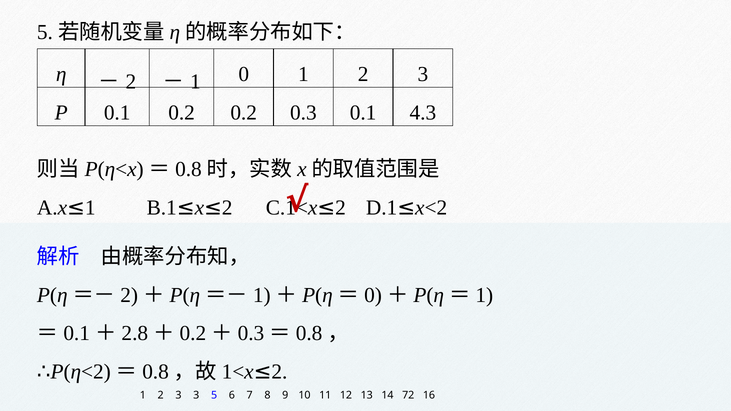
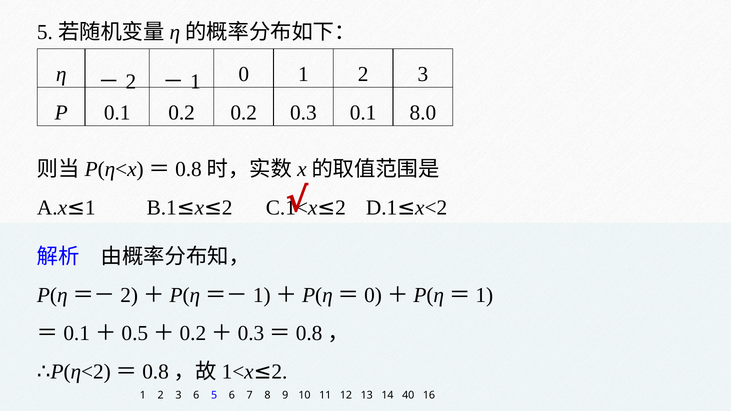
4.3: 4.3 -> 8.0 (423, 113)
2.8: 2.8 -> 0.5 (135, 334)
3 3: 3 -> 6 (196, 395)
72: 72 -> 40 (408, 395)
